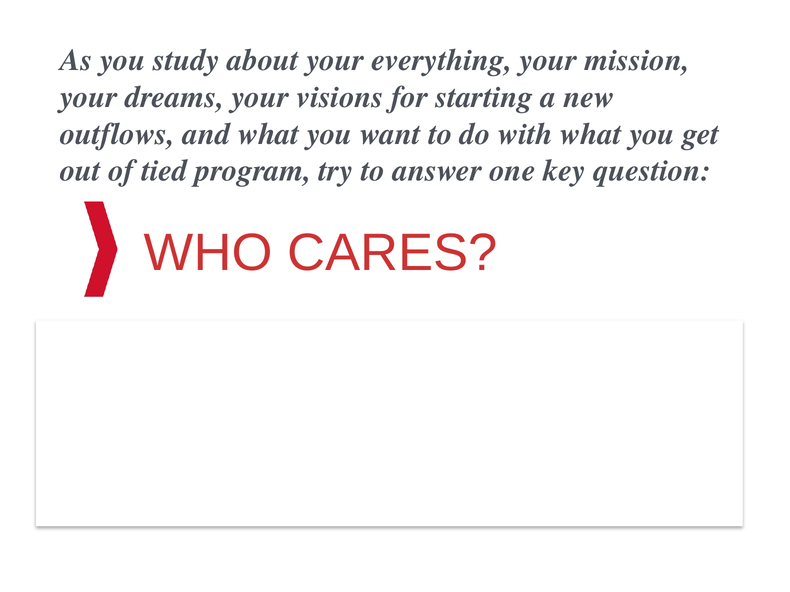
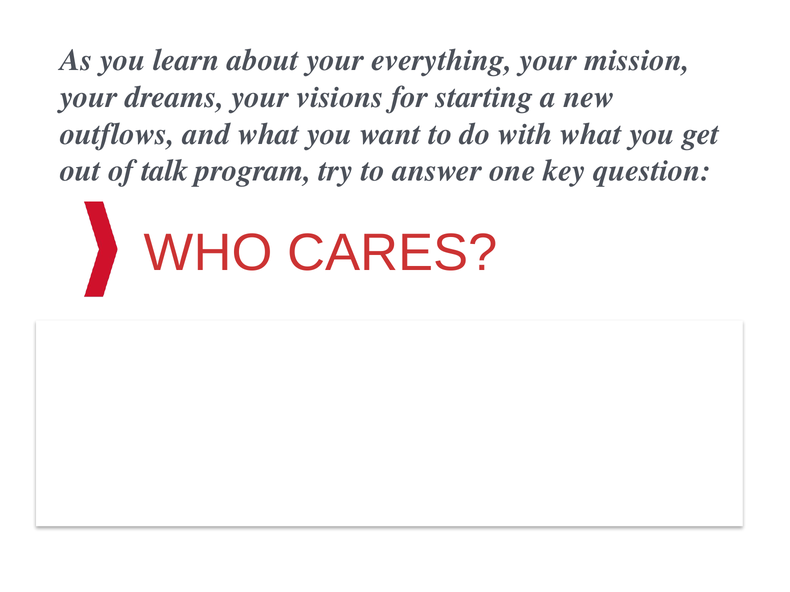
study: study -> learn (187, 60)
tied: tied -> talk (165, 171)
